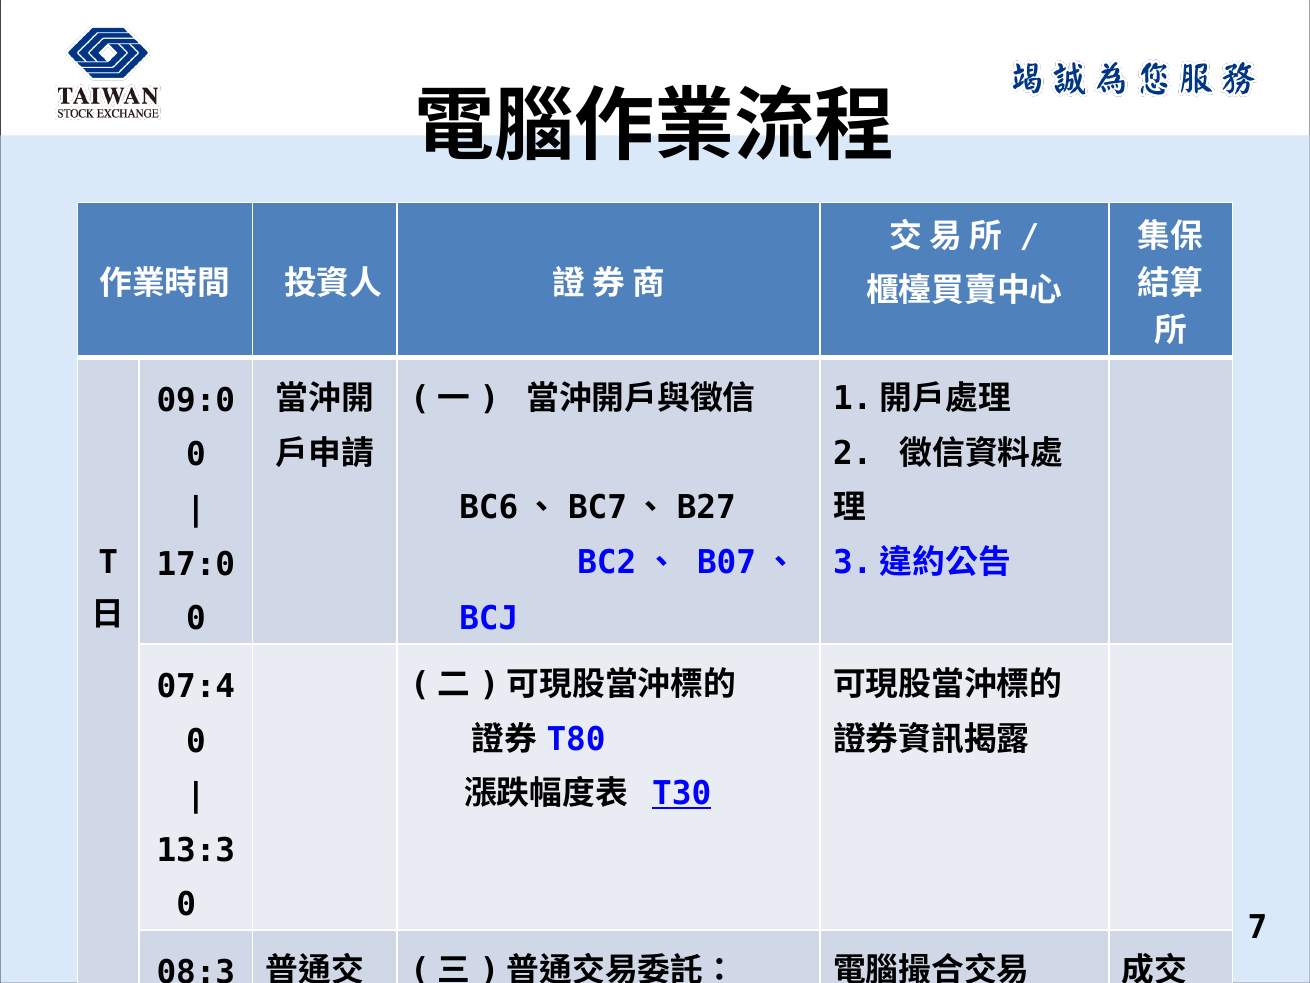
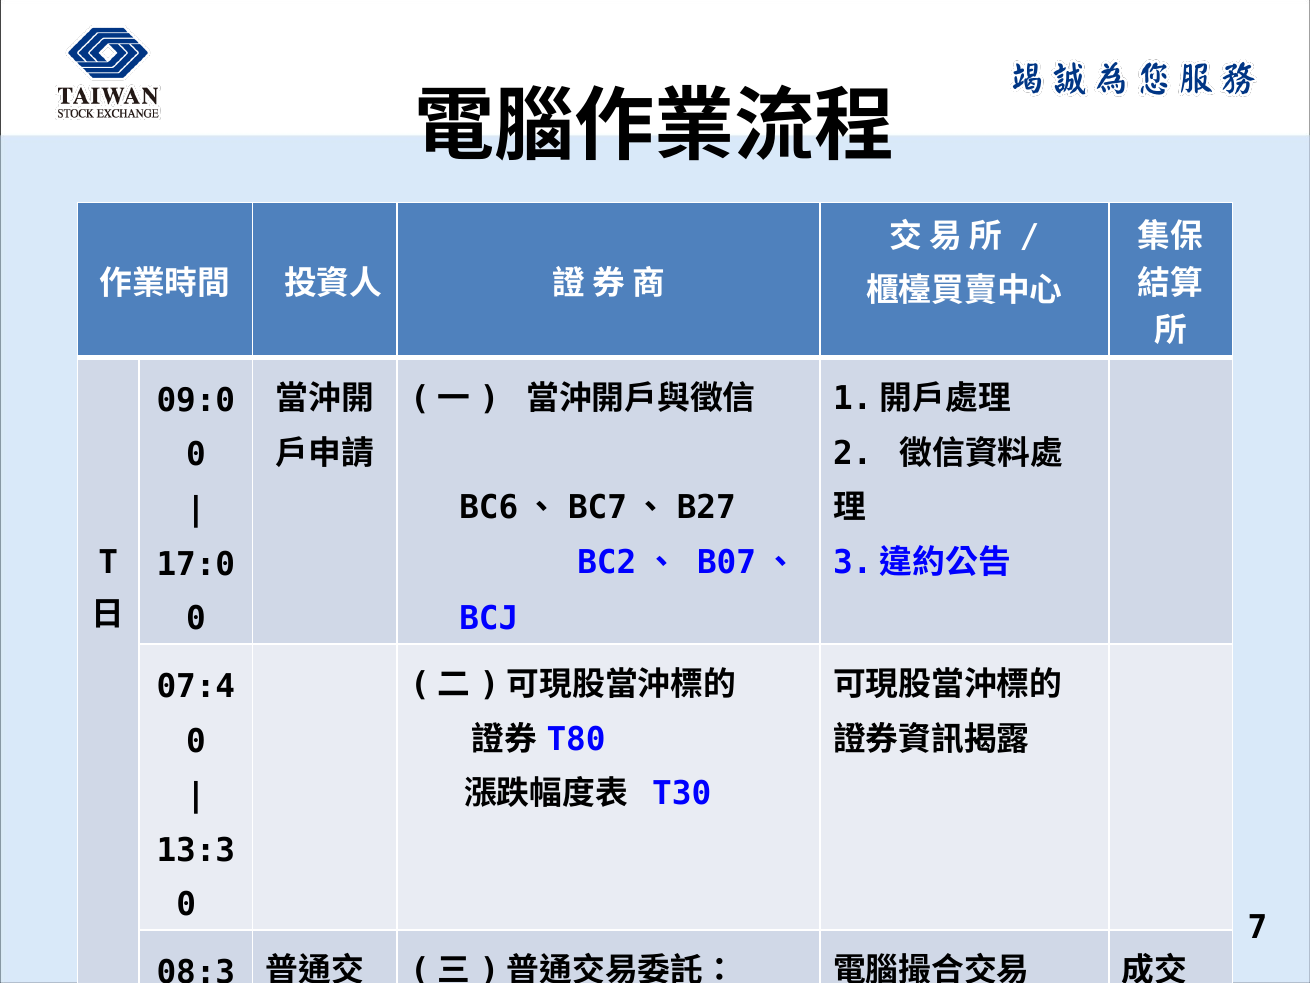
T30 underline: present -> none (682, 794)
